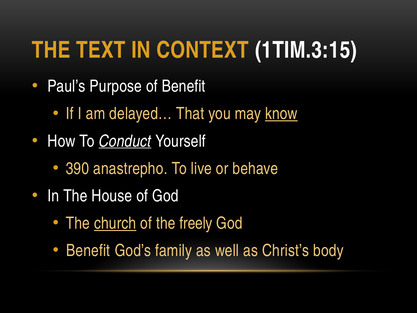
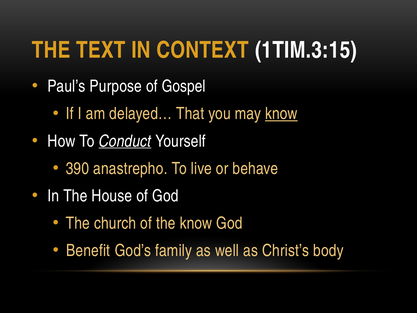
of Benefit: Benefit -> Gospel (184, 86)
church underline: present -> none (115, 223)
the freely: freely -> know (196, 223)
